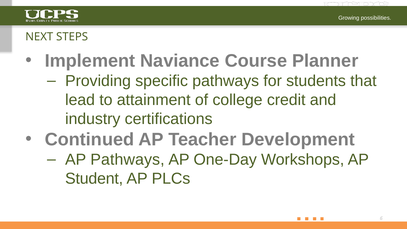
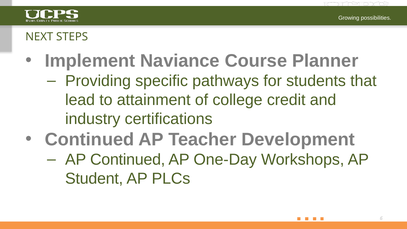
AP Pathways: Pathways -> Continued (128, 160)
